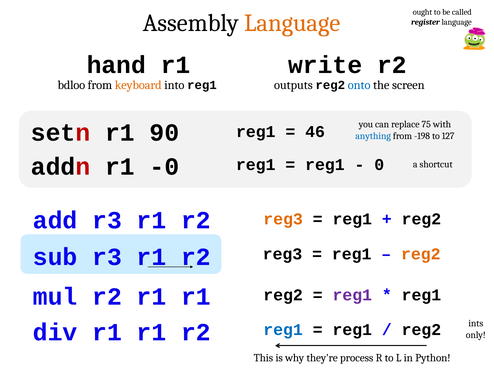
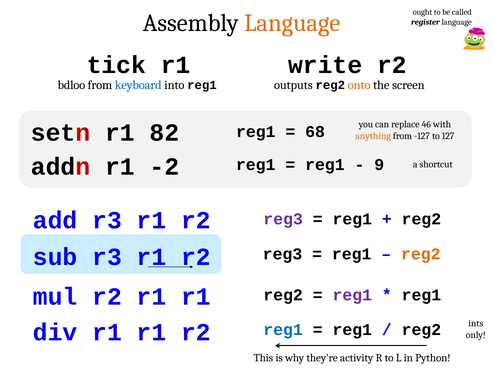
hand: hand -> tick (116, 65)
keyboard colour: orange -> blue (138, 85)
onto colour: blue -> orange (359, 85)
90: 90 -> 82 (164, 132)
75: 75 -> 46 (426, 124)
46: 46 -> 68 (315, 132)
anything colour: blue -> orange (373, 136)
-198: -198 -> -127 (422, 136)
-0: -0 -> -2 (164, 167)
0: 0 -> 9 (379, 164)
reg3 colour: orange -> purple (283, 219)
process: process -> activity (357, 358)
